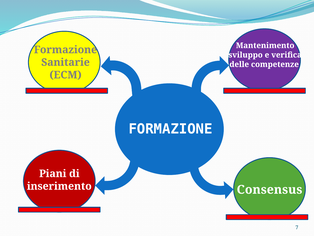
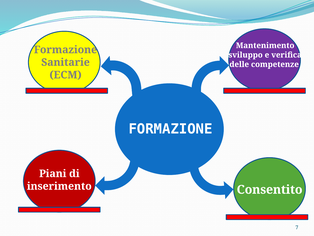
Consensus: Consensus -> Consentito (270, 189)
